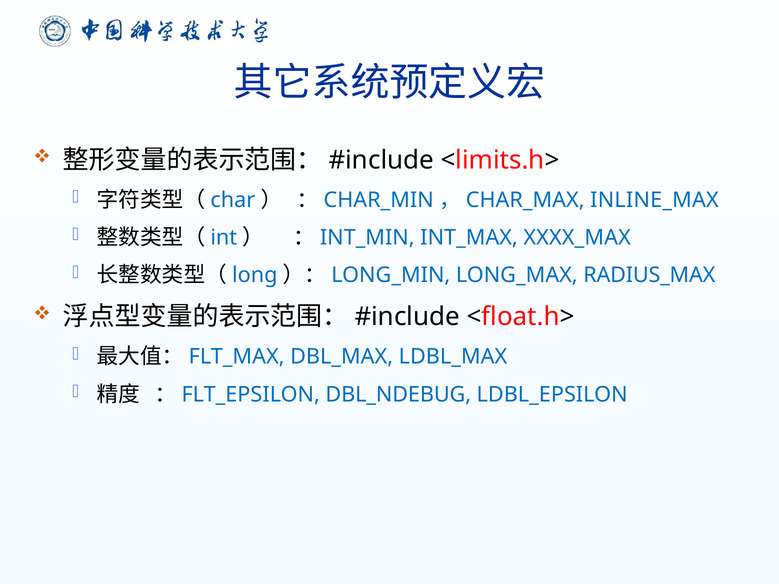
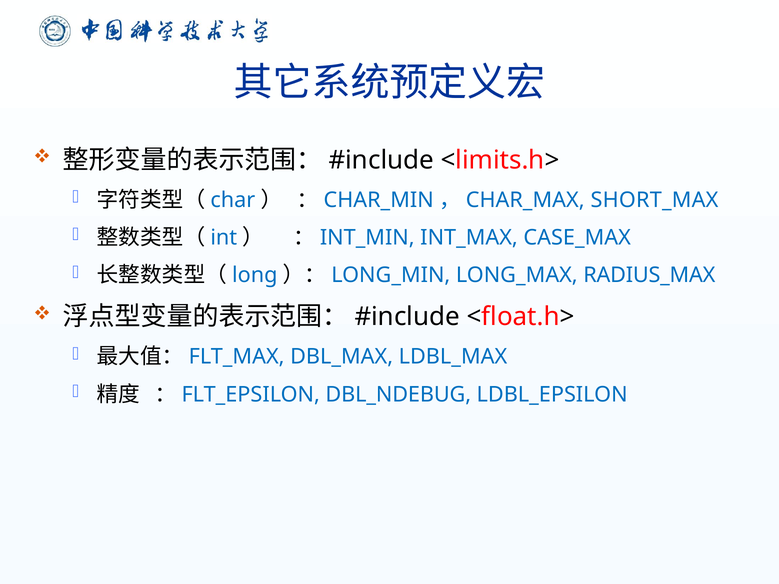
INLINE_MAX: INLINE_MAX -> SHORT_MAX (655, 200)
XXXX_MAX: XXXX_MAX -> CASE_MAX (577, 238)
